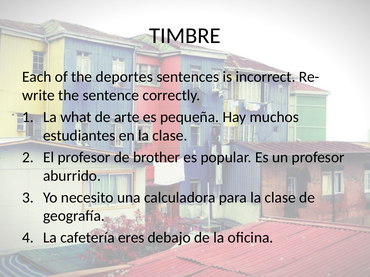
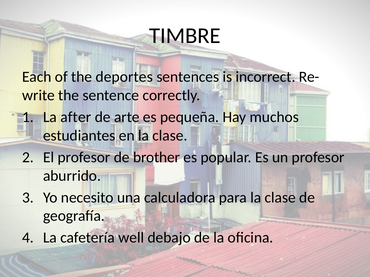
what: what -> after (76, 117)
eres: eres -> well (131, 238)
